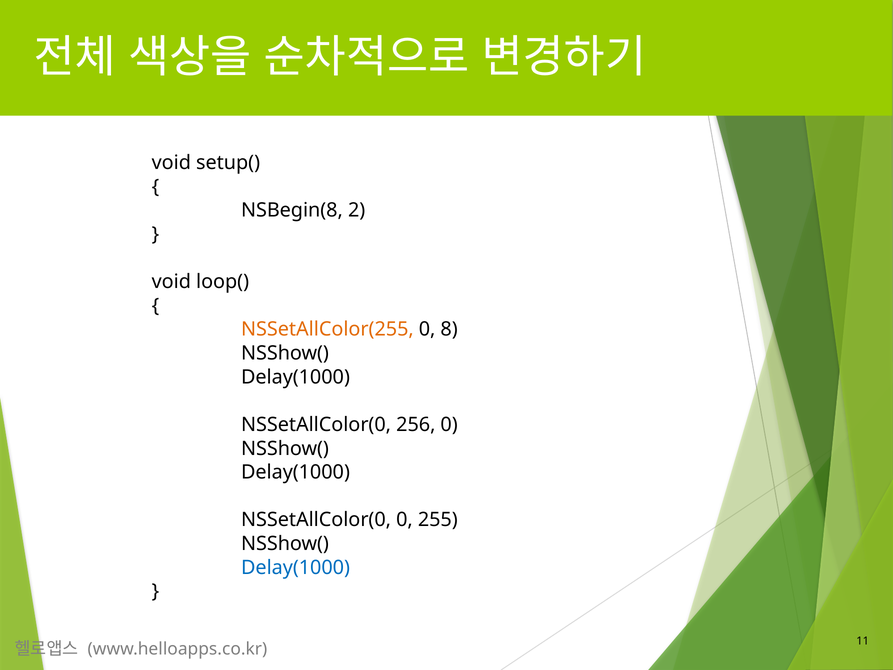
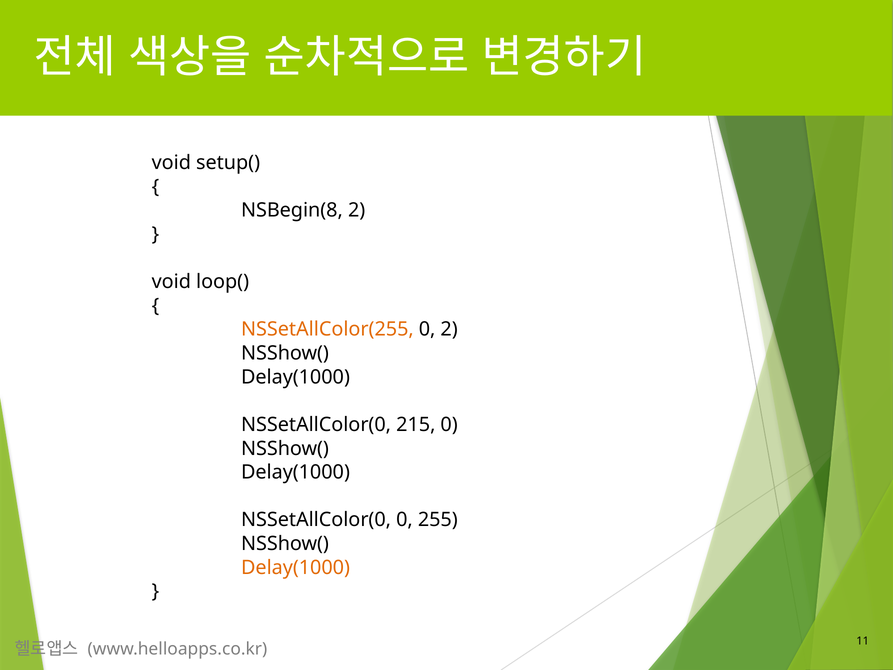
0 8: 8 -> 2 (449, 329)
256: 256 -> 215 (416, 424)
Delay(1000 colour: blue -> orange (296, 567)
